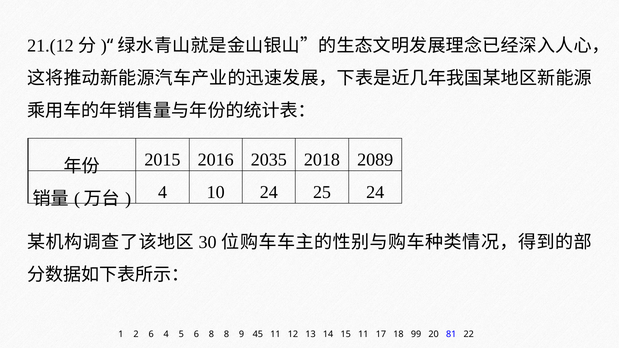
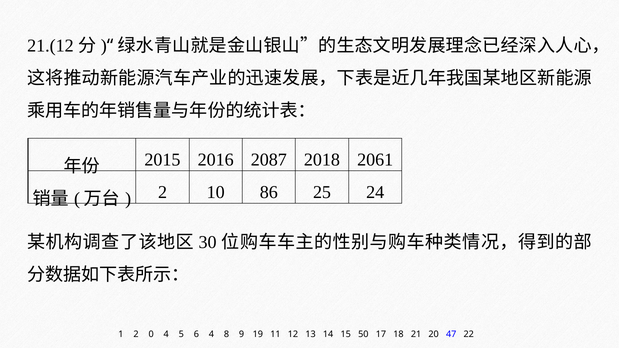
2035: 2035 -> 2087 (269, 160)
2089: 2089 -> 2061 (375, 160)
4: 4 -> 2 (163, 192)
10 24: 24 -> 86 (269, 192)
2 6: 6 -> 0 (151, 335)
6 8: 8 -> 4 (211, 335)
45: 45 -> 19 (258, 335)
15 11: 11 -> 50 (363, 335)
99: 99 -> 21 (416, 335)
81: 81 -> 47 (451, 335)
